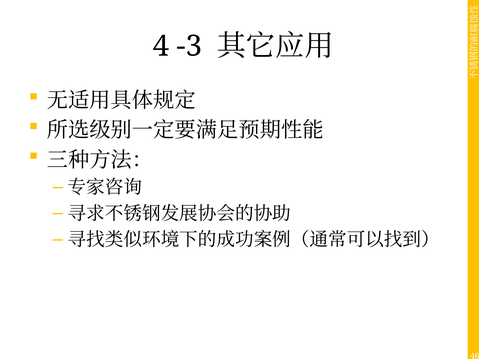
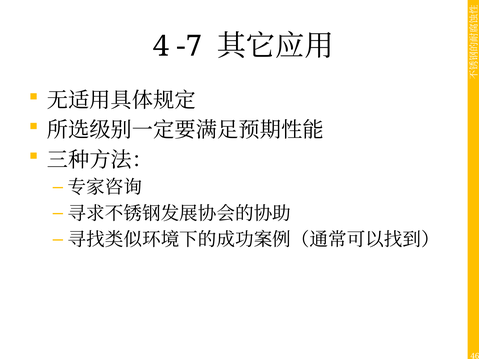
-3: -3 -> -7 (189, 46)
